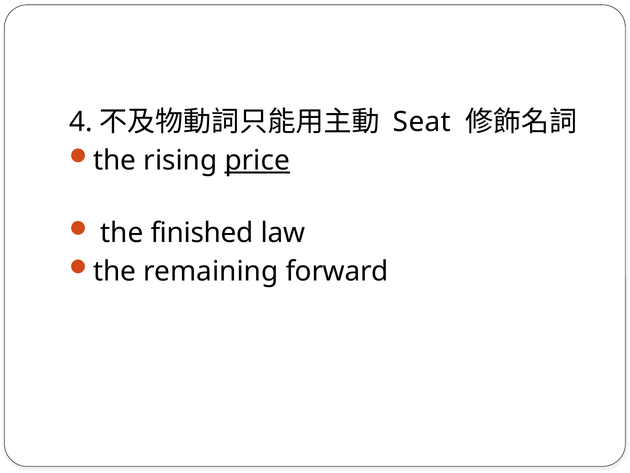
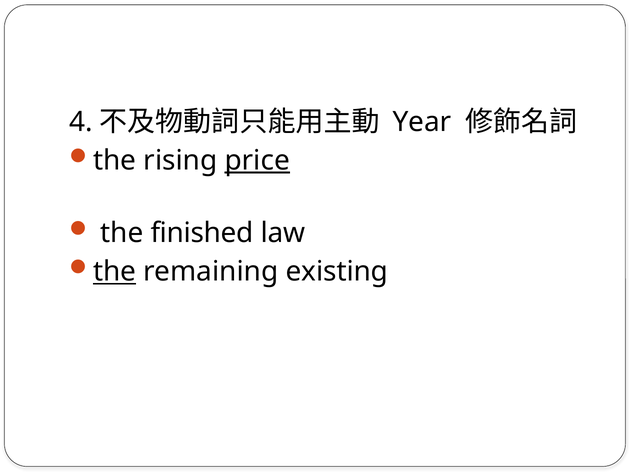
Seat: Seat -> Year (422, 122)
the underline: none -> present (115, 271)
forward: forward -> existing (337, 271)
